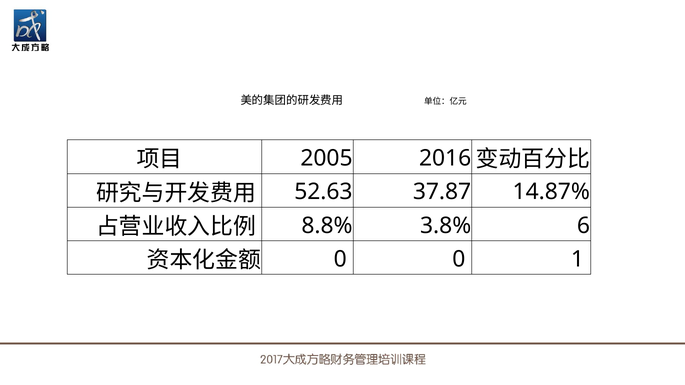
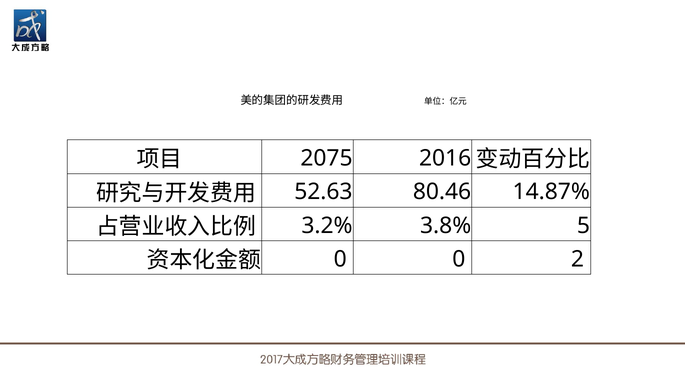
2005: 2005 -> 2075 (327, 158)
37.87: 37.87 -> 80.46 (442, 192)
8.8%: 8.8% -> 3.2% (327, 226)
6: 6 -> 5 (583, 226)
1: 1 -> 2 (577, 259)
